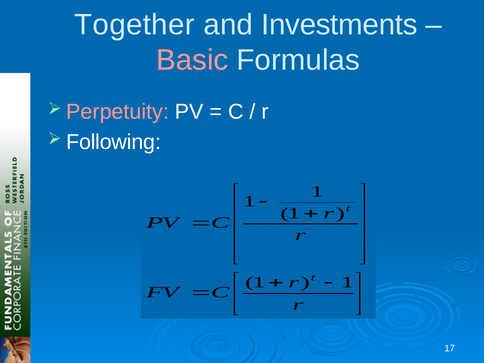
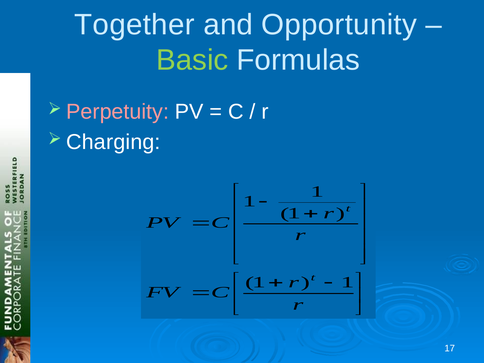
Investments: Investments -> Opportunity (339, 25)
Basic colour: pink -> light green (192, 60)
Following: Following -> Charging (113, 142)
